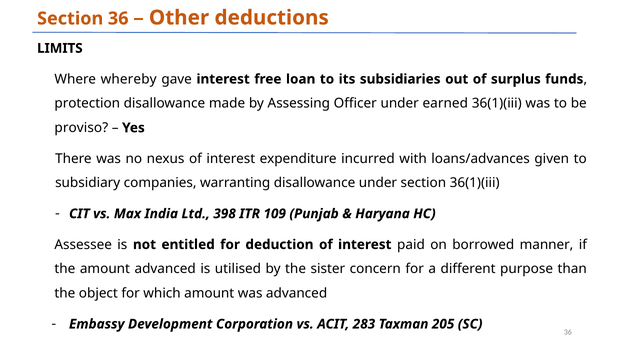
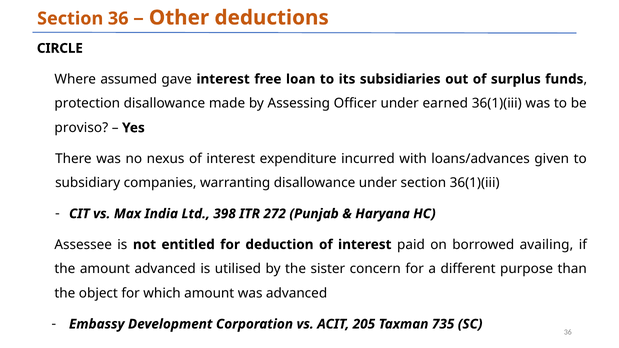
LIMITS: LIMITS -> CIRCLE (60, 48)
whereby: whereby -> assumed (129, 79)
109: 109 -> 272 (275, 214)
manner: manner -> availing (546, 245)
283: 283 -> 205 (364, 324)
205: 205 -> 735 (443, 324)
